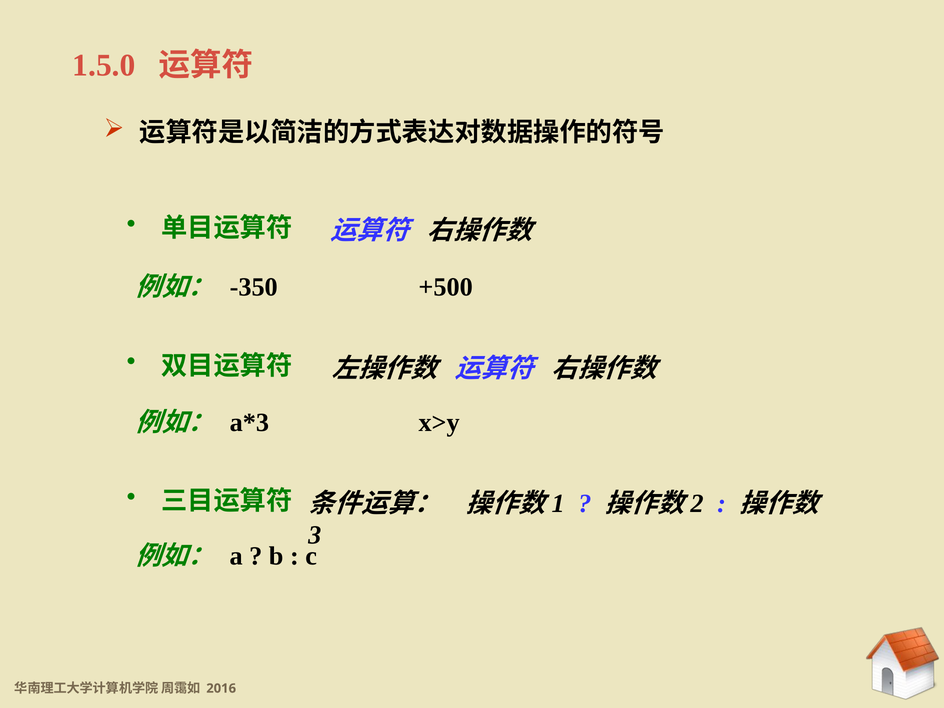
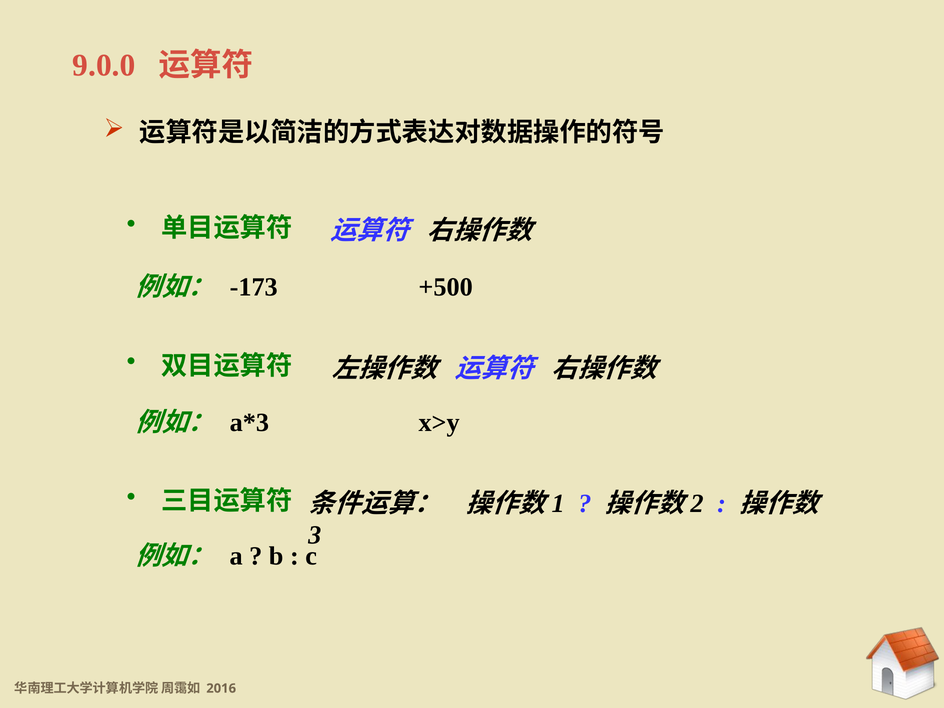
1.5.0: 1.5.0 -> 9.0.0 (104, 65)
-350: -350 -> -173 (254, 287)
